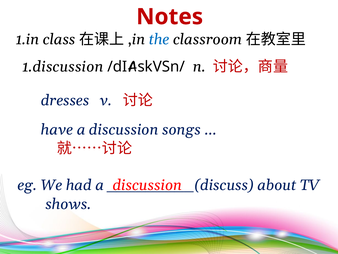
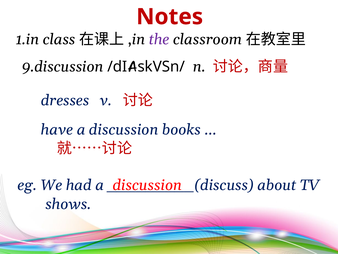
the colour: blue -> purple (159, 39)
1.discussion: 1.discussion -> 9.discussion (63, 67)
songs: songs -> books (181, 129)
